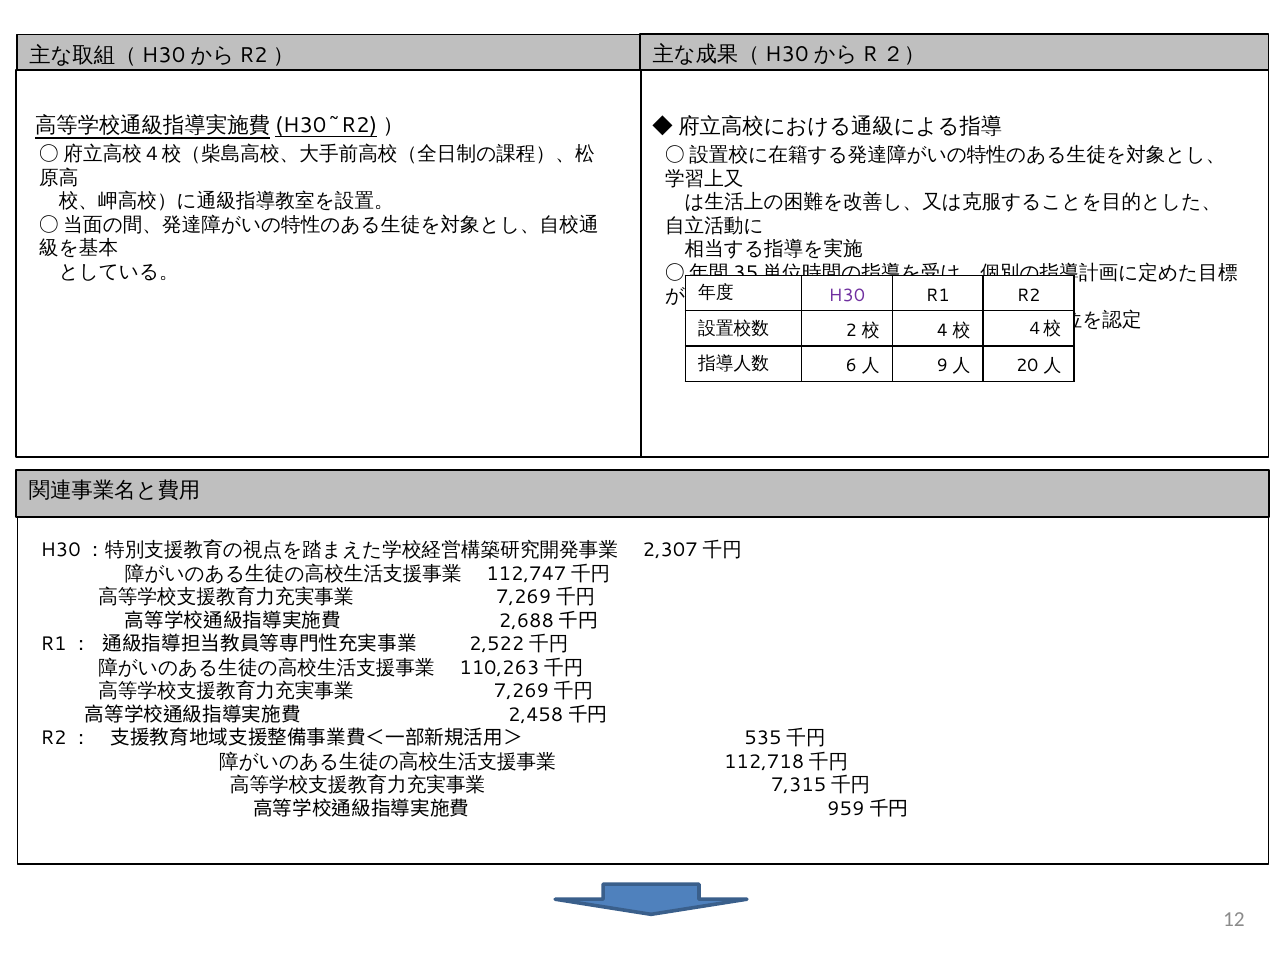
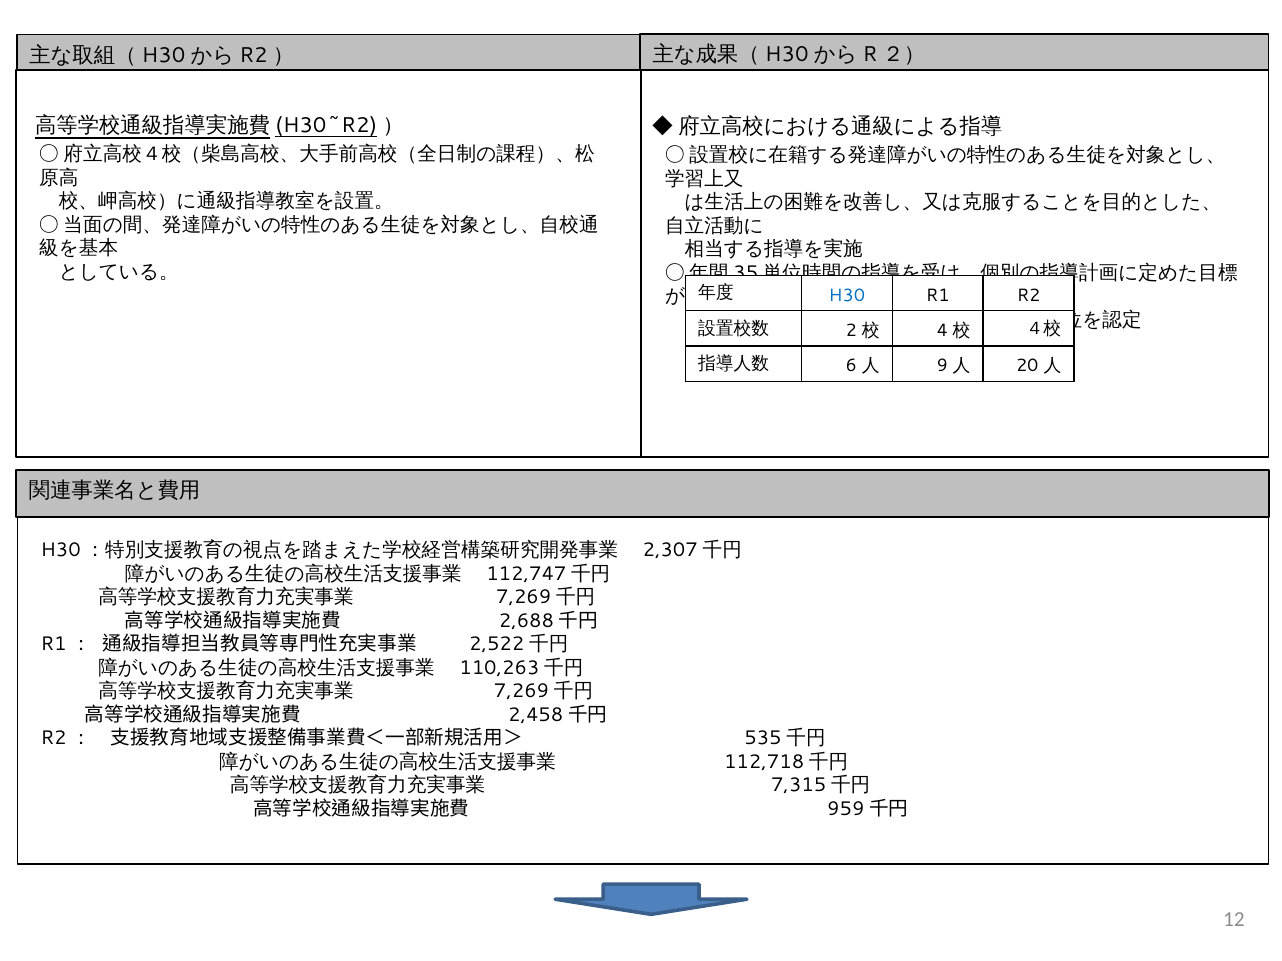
H30 colour: purple -> blue (847, 295)
